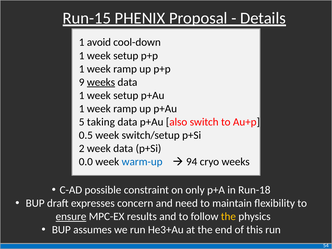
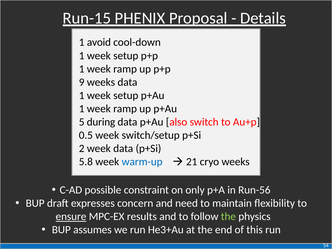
weeks underline: present -> none (101, 82)
taking: taking -> during (101, 122)
0.0: 0.0 -> 5.8 (86, 162)
94: 94 -> 21 (192, 162)
Run-18: Run-18 -> Run-56 (254, 190)
the colour: yellow -> light green (228, 217)
